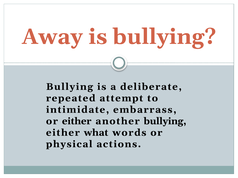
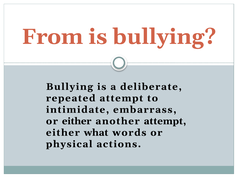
Away: Away -> From (52, 37)
another bullying: bullying -> attempt (165, 121)
